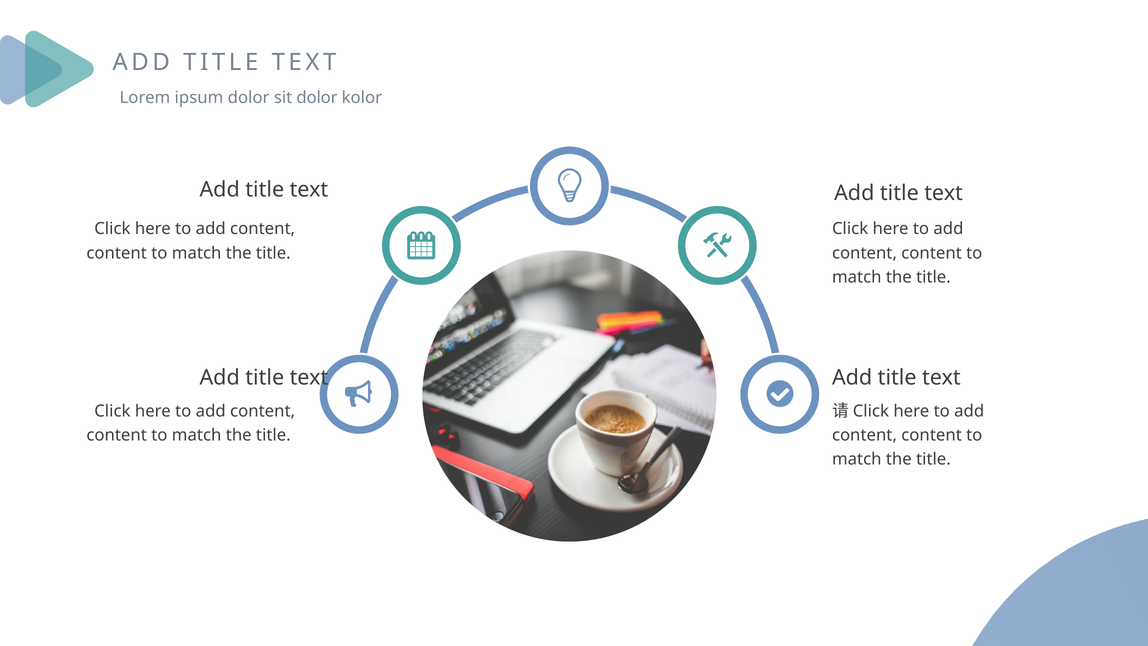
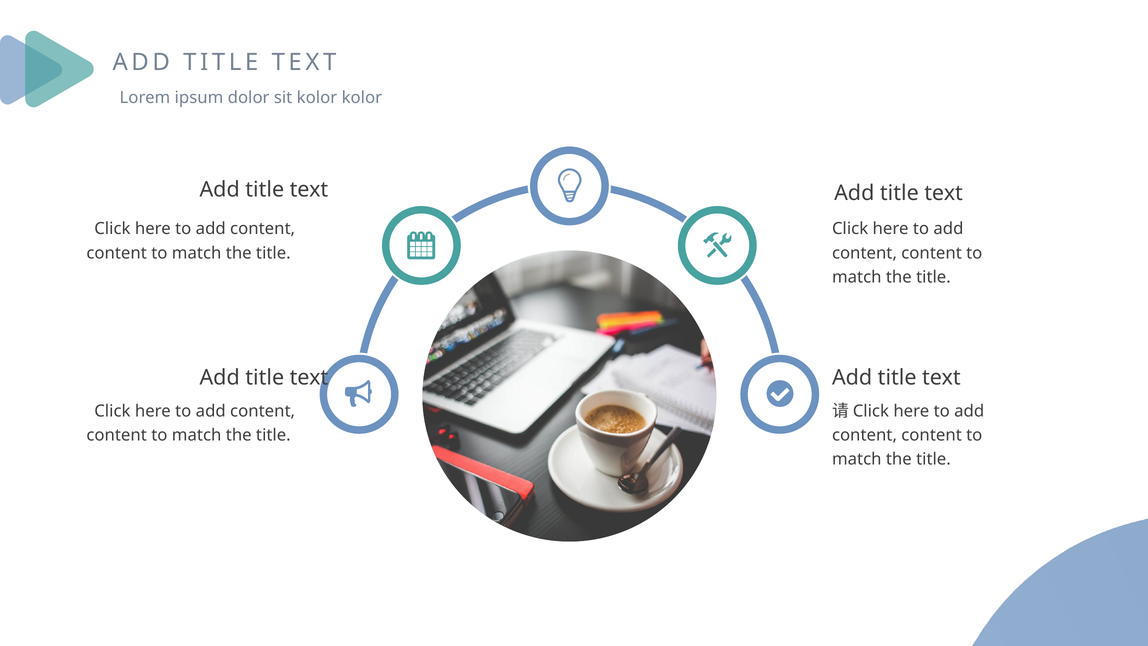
sit dolor: dolor -> kolor (317, 98)
